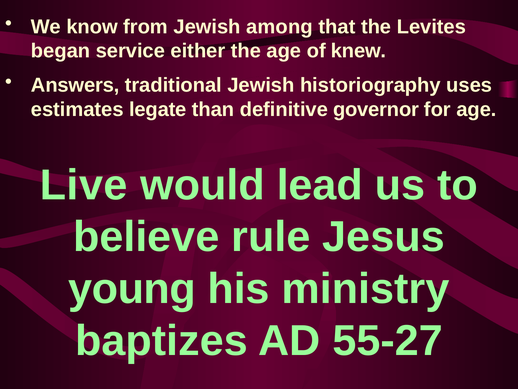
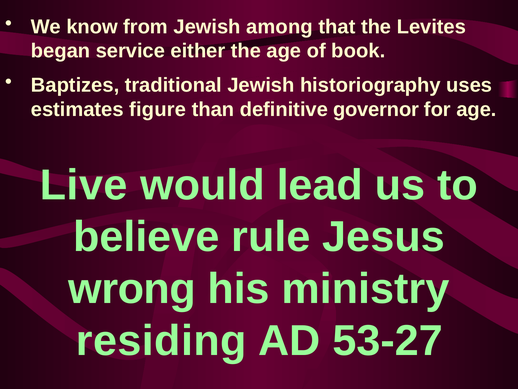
knew: knew -> book (358, 51)
Answers: Answers -> Baptizes (75, 85)
legate: legate -> figure (158, 109)
young: young -> wrong (132, 289)
baptizes: baptizes -> residing (161, 340)
55-27: 55-27 -> 53-27 (388, 340)
